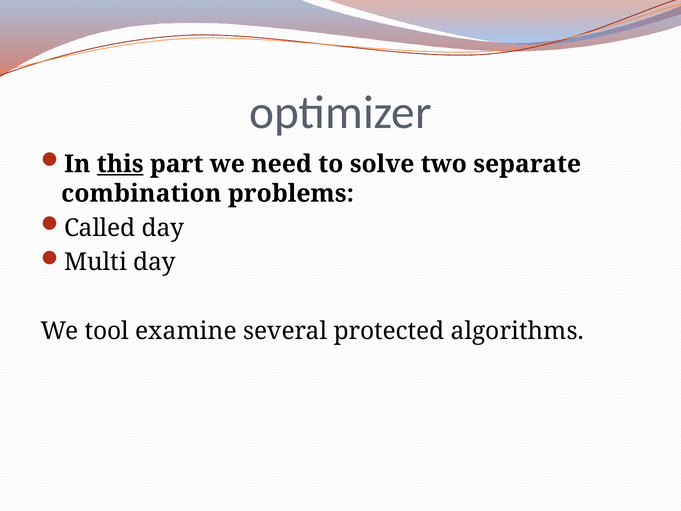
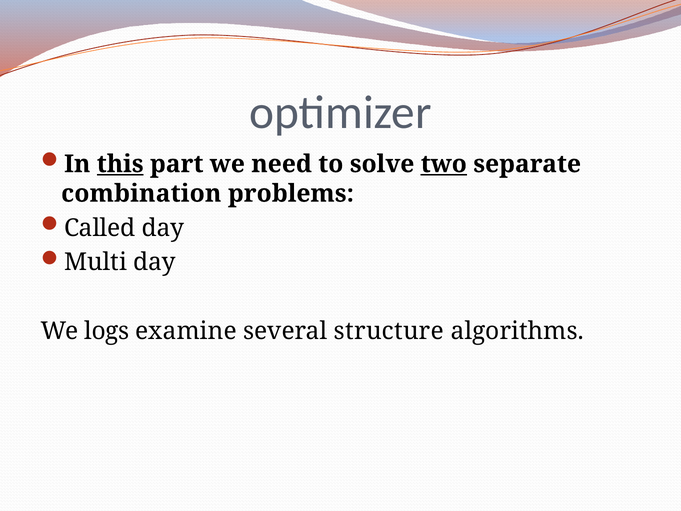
two underline: none -> present (444, 164)
tool: tool -> logs (107, 331)
protected: protected -> structure (389, 331)
